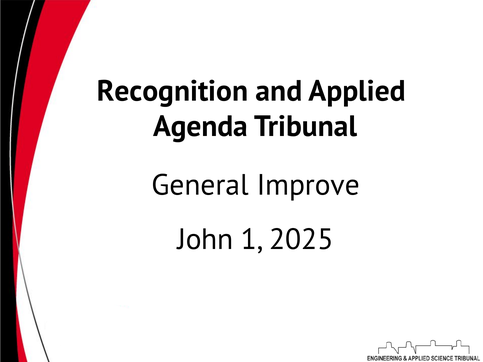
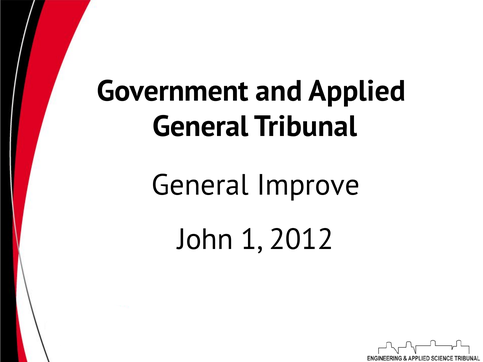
Recognition: Recognition -> Government (173, 91)
Agenda: Agenda -> General (201, 126)
2025: 2025 -> 2012 (301, 240)
